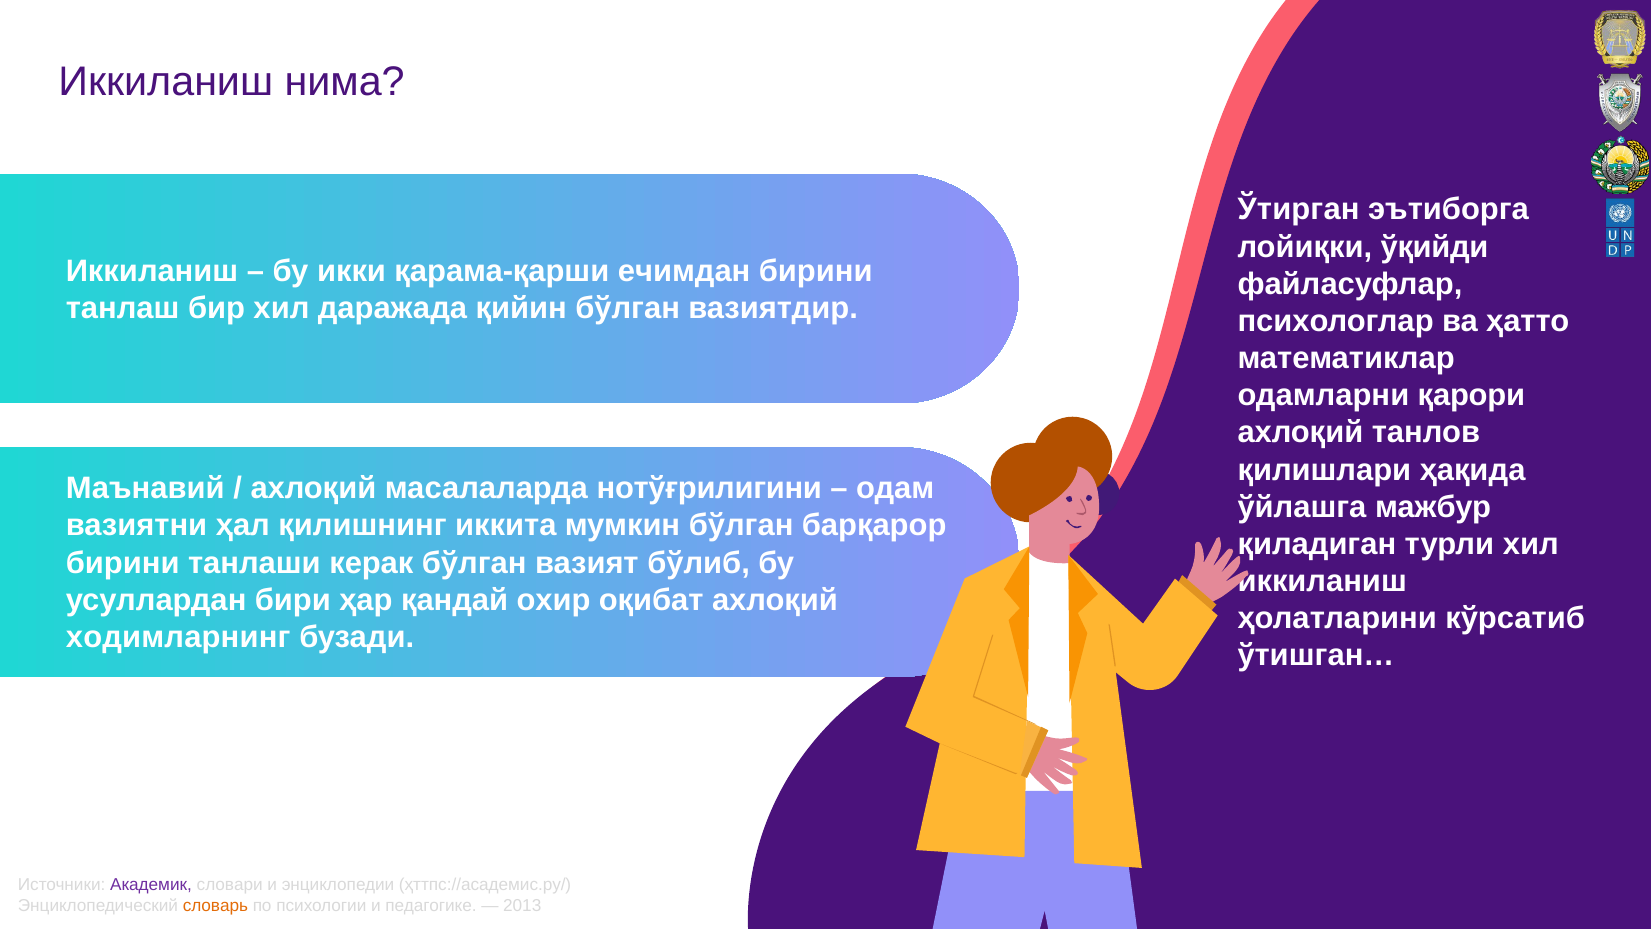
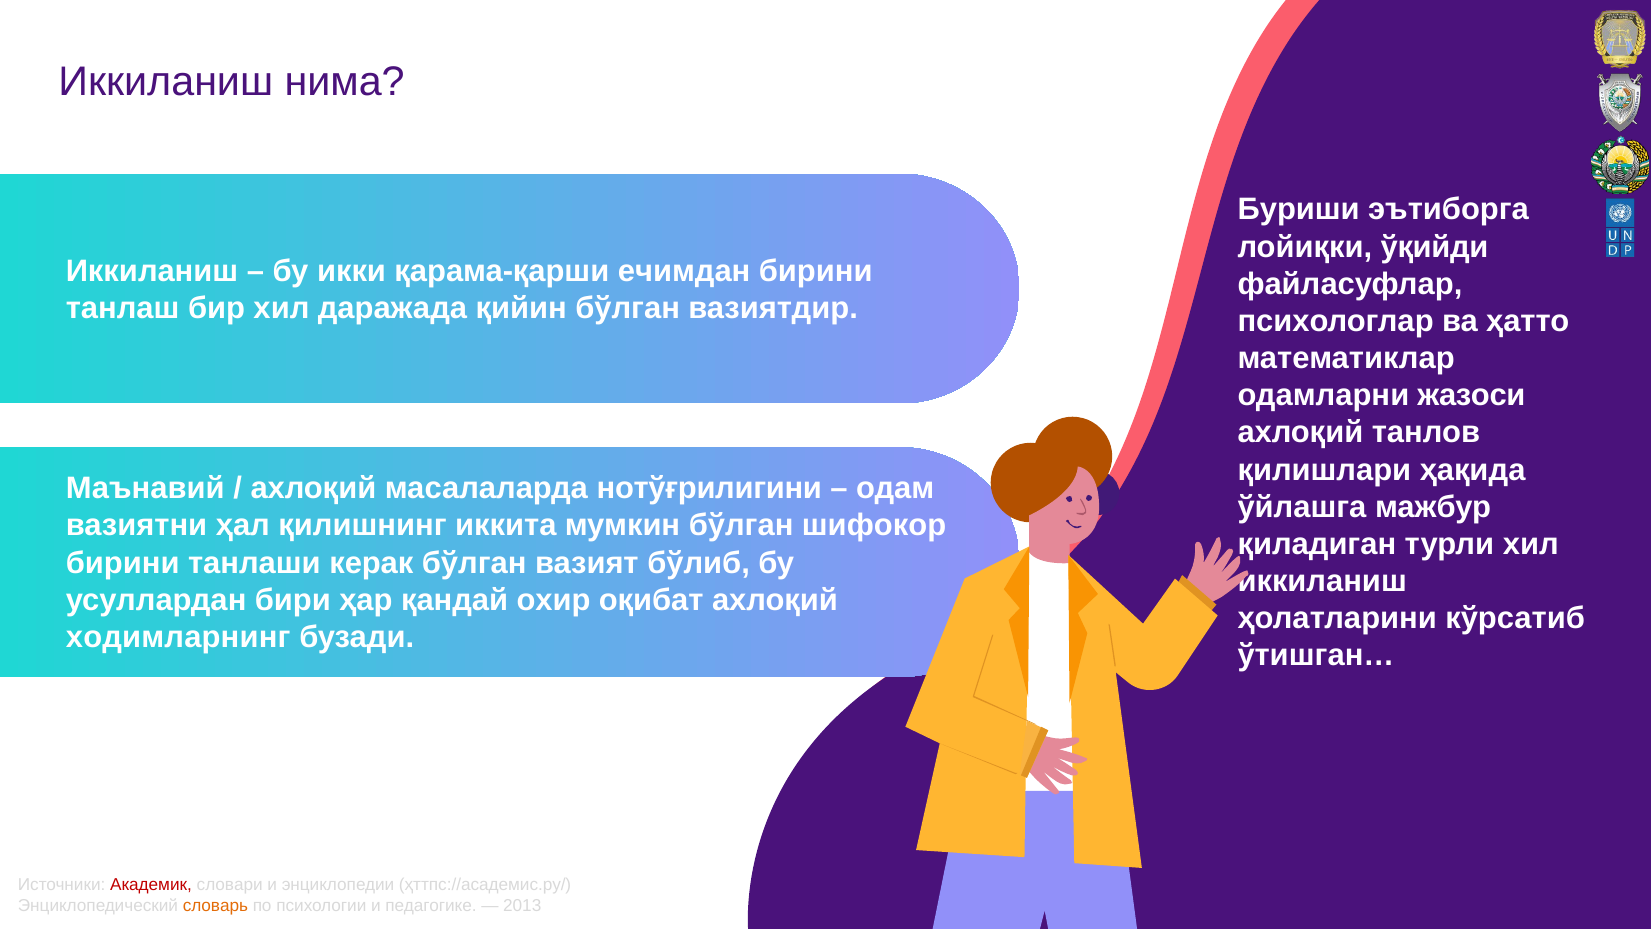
Ўтирган: Ўтирган -> Буриши (1299, 210)
қарори: қарори -> жазоси (1471, 395)
барқарор: барқарор -> шифокор (874, 526)
Академик colour: purple -> red (151, 885)
